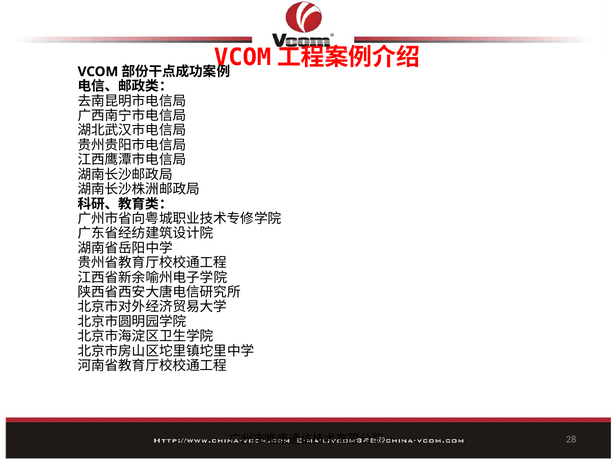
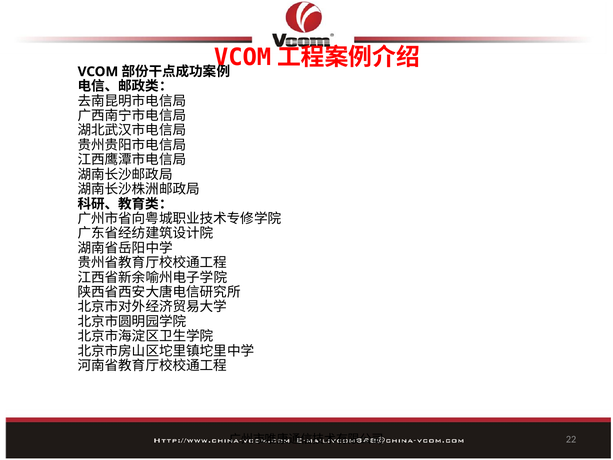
28: 28 -> 22 (571, 439)
